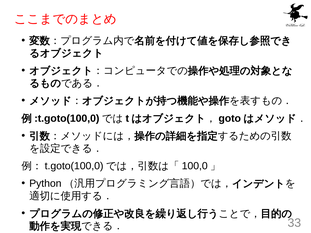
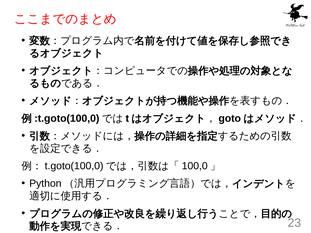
33: 33 -> 23 (294, 223)
